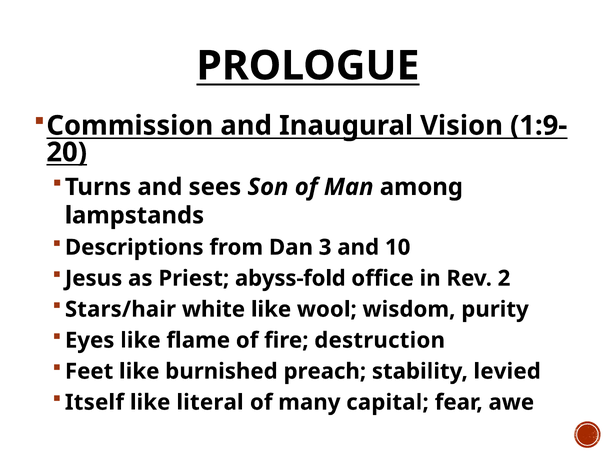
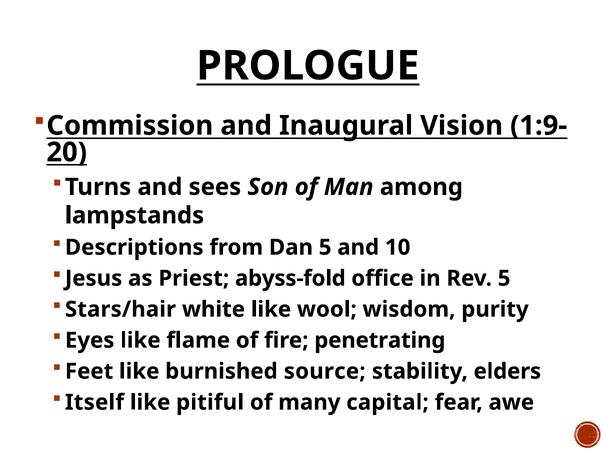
Dan 3: 3 -> 5 (325, 247)
Rev 2: 2 -> 5 (504, 278)
destruction: destruction -> penetrating (380, 340)
preach: preach -> source (325, 371)
levied: levied -> elders (507, 371)
literal: literal -> pitiful (210, 402)
